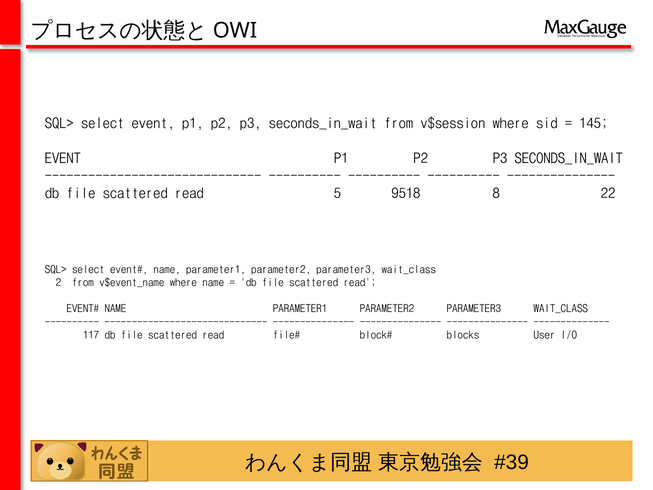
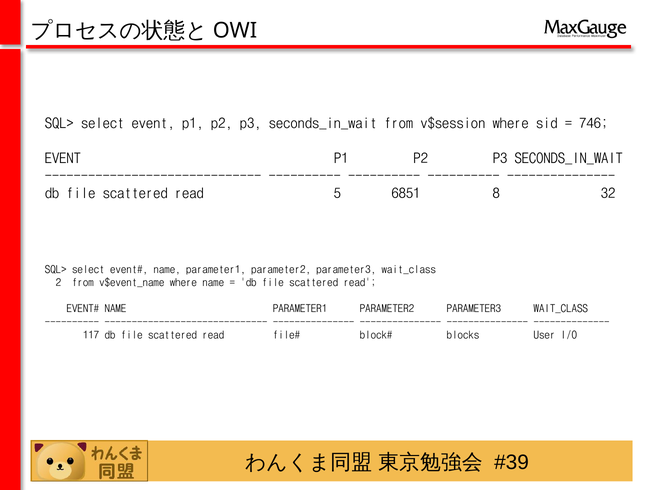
145: 145 -> 746 (594, 124)
9518: 9518 -> 6851 (406, 193)
22: 22 -> 32 (608, 193)
